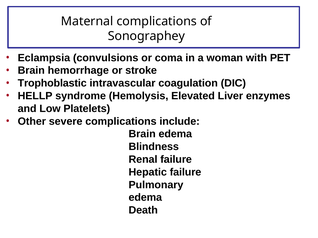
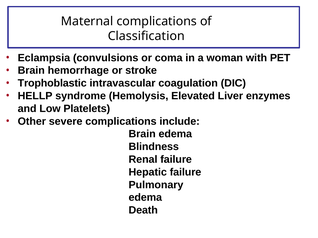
Sonographey: Sonographey -> Classification (146, 36)
